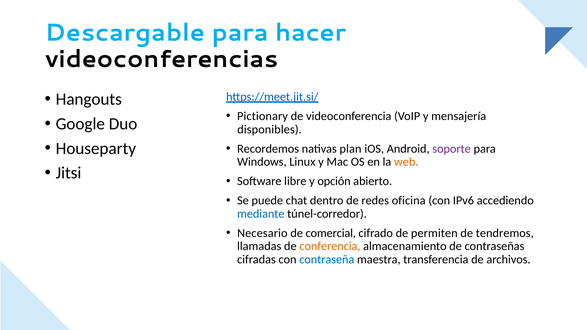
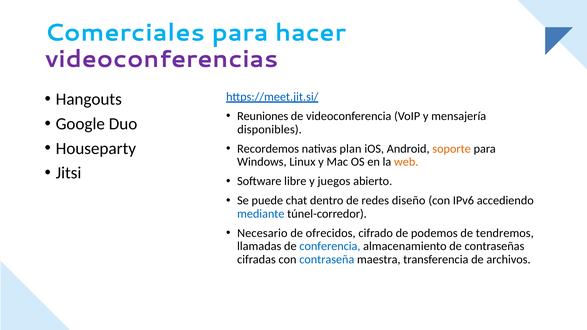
Descargable: Descargable -> Comerciales (125, 33)
videoconferencias colour: black -> purple (162, 59)
Pictionary: Pictionary -> Reuniones (263, 116)
soporte colour: purple -> orange (452, 149)
opción: opción -> juegos (334, 181)
oficina: oficina -> diseño (409, 201)
comercial: comercial -> ofrecidos (331, 233)
permiten: permiten -> podemos (434, 233)
conferencia colour: orange -> blue (330, 246)
